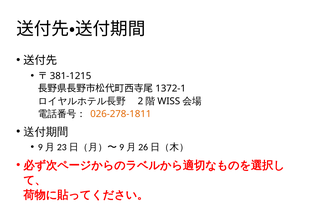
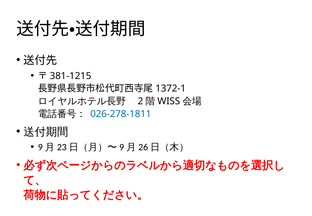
026-278-1811 colour: orange -> blue (121, 114)
